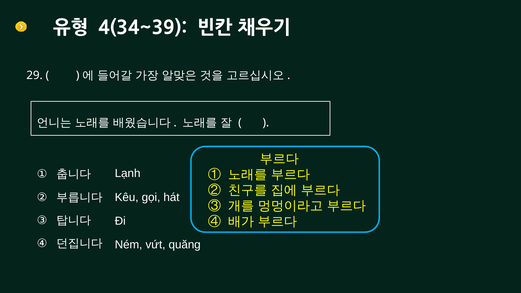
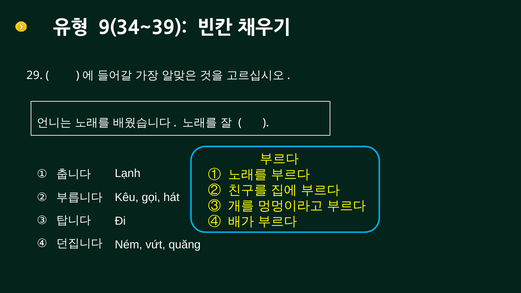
4(34~39: 4(34~39 -> 9(34~39 (143, 28)
